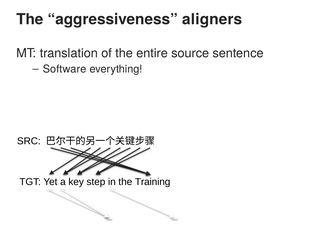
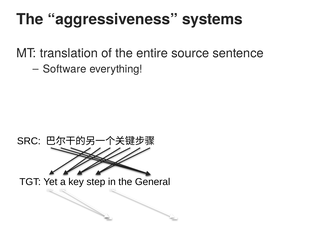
aligners: aligners -> systems (212, 19)
Training: Training -> General (153, 182)
